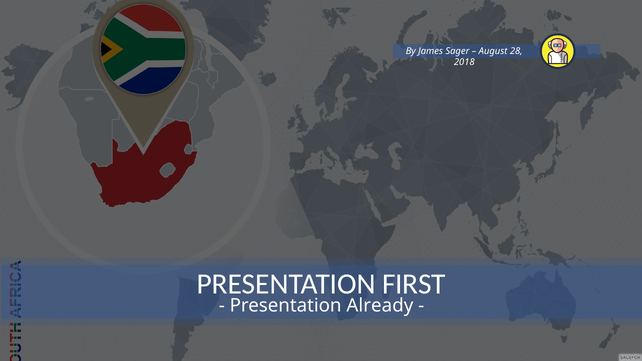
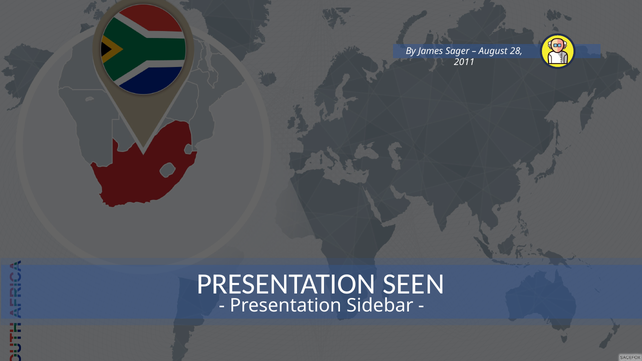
2018: 2018 -> 2011 (464, 62)
FIRST: FIRST -> SEEN (414, 284)
Already: Already -> Sidebar (380, 305)
